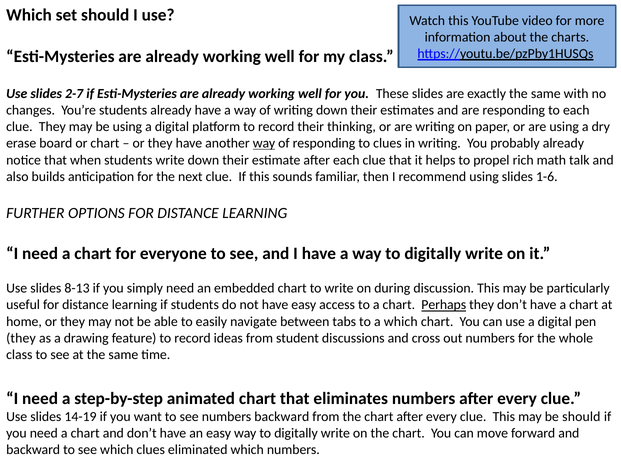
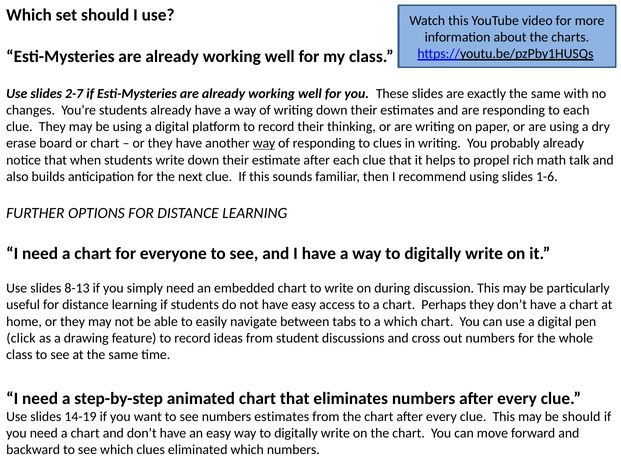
Perhaps underline: present -> none (444, 305)
they: they -> click (21, 338)
numbers backward: backward -> estimates (282, 417)
